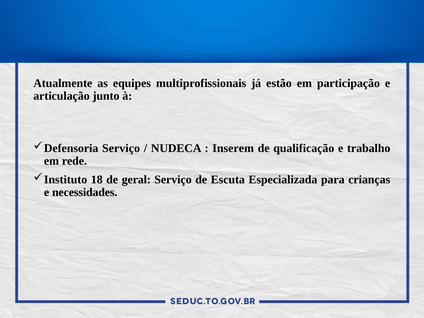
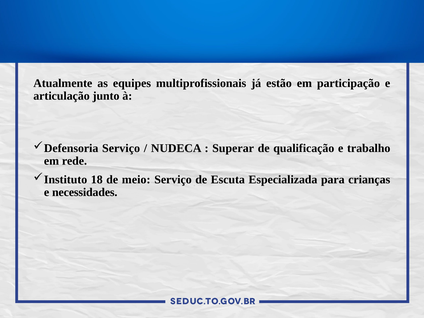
Inserem: Inserem -> Superar (233, 148)
geral: geral -> meio (136, 180)
